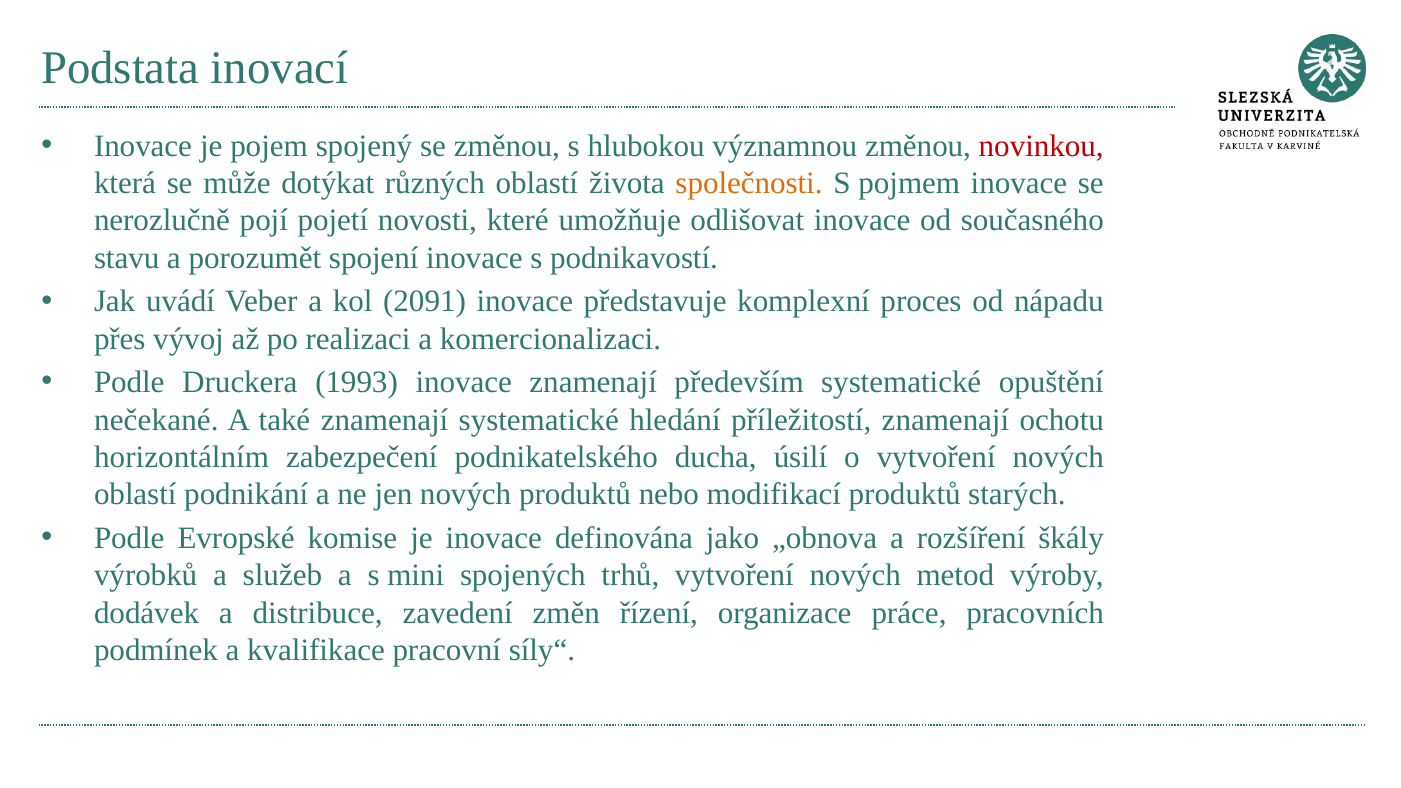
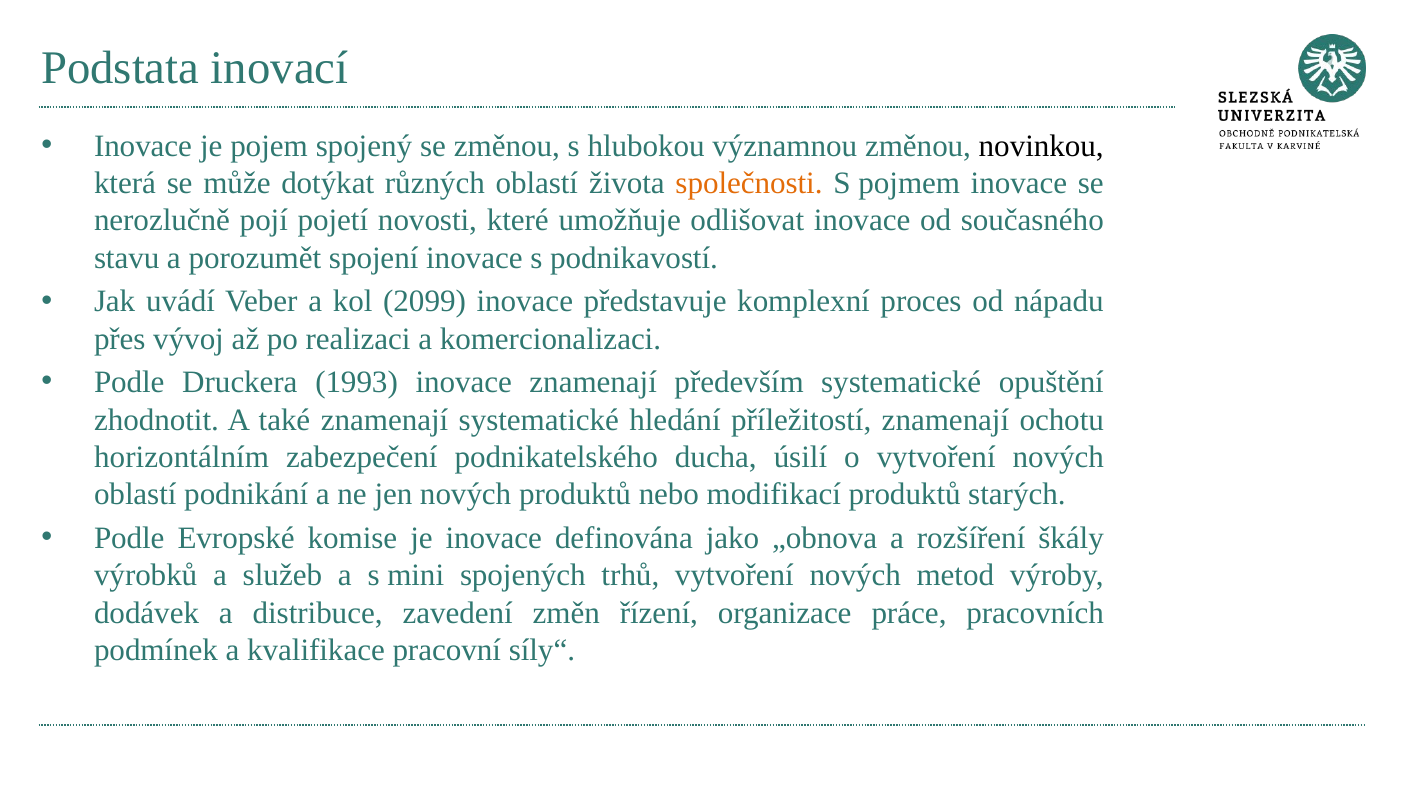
novinkou colour: red -> black (1041, 146)
2091: 2091 -> 2099 (425, 302)
nečekané: nečekané -> zhodnotit (156, 420)
